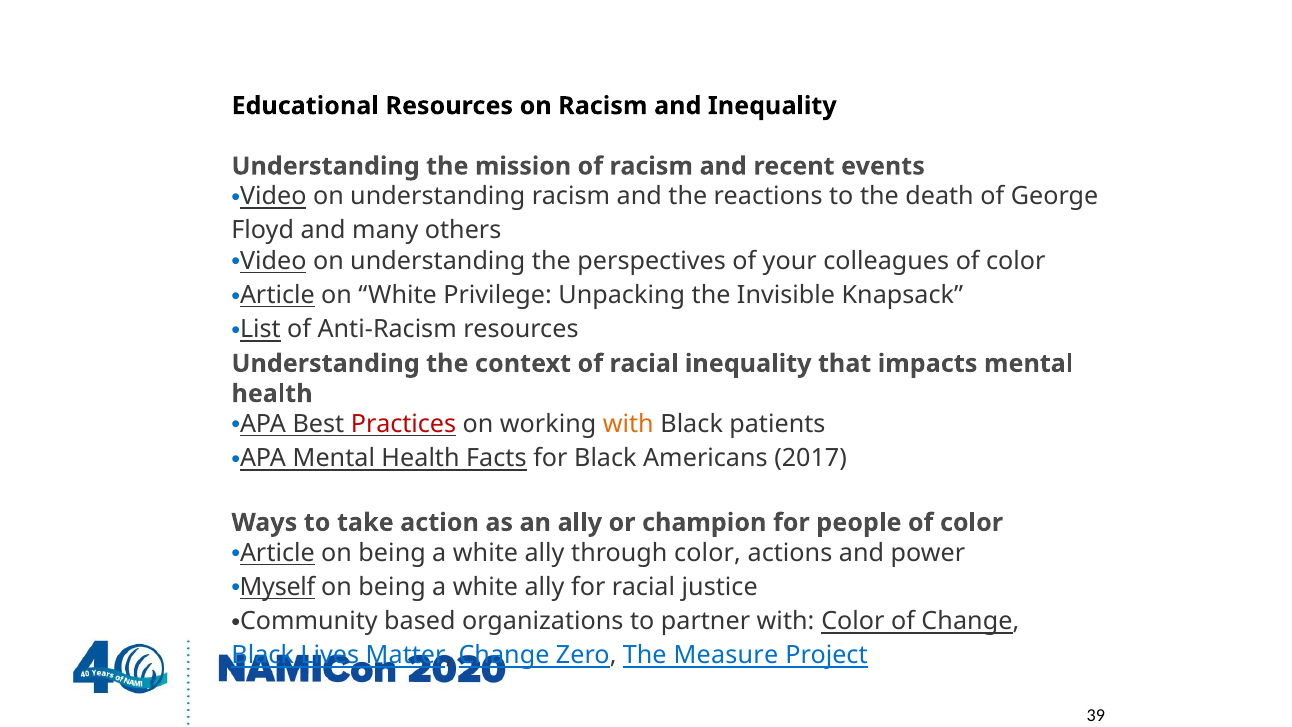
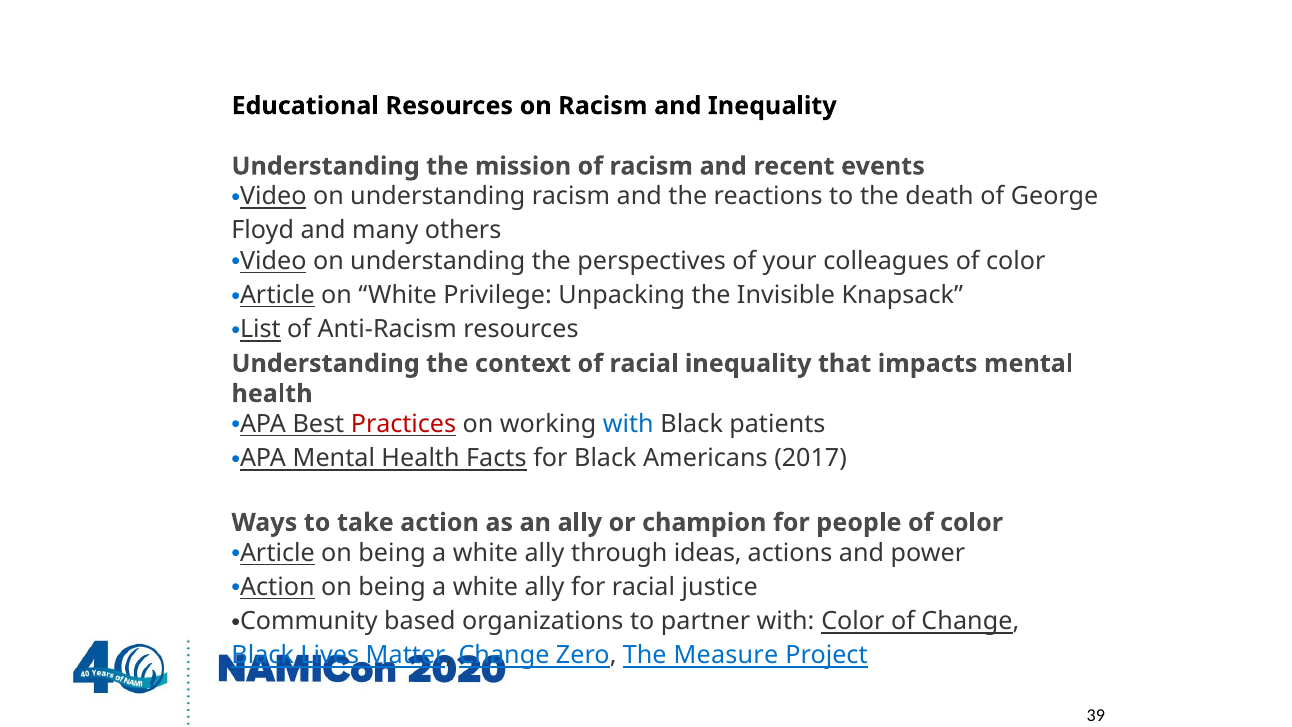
with colour: orange -> blue (628, 424)
through color: color -> ideas (708, 553)
Myself: Myself -> Action (277, 587)
